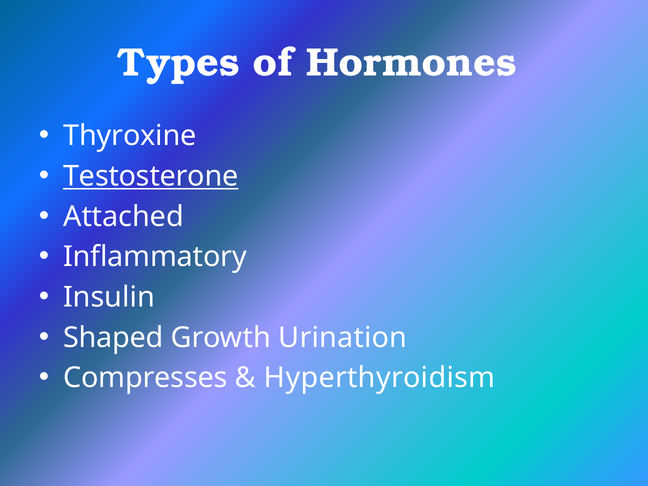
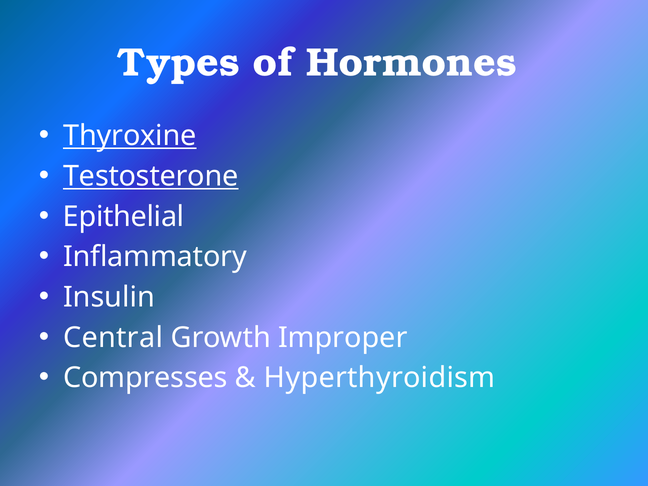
Thyroxine underline: none -> present (130, 136)
Attached: Attached -> Epithelial (124, 217)
Shaped: Shaped -> Central (113, 338)
Urination: Urination -> Improper (343, 338)
